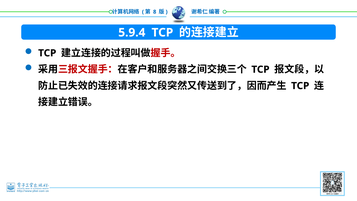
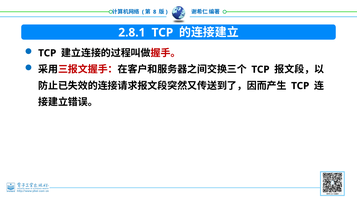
5.9.4: 5.9.4 -> 2.8.1 (132, 33)
